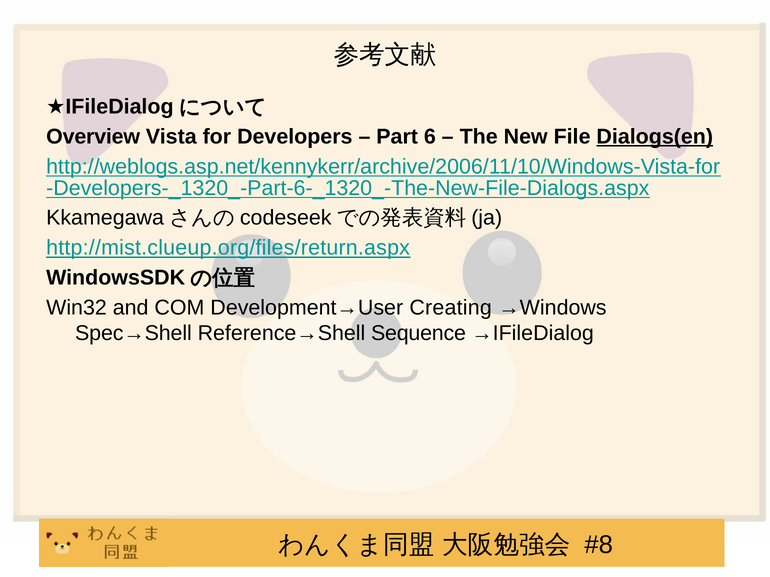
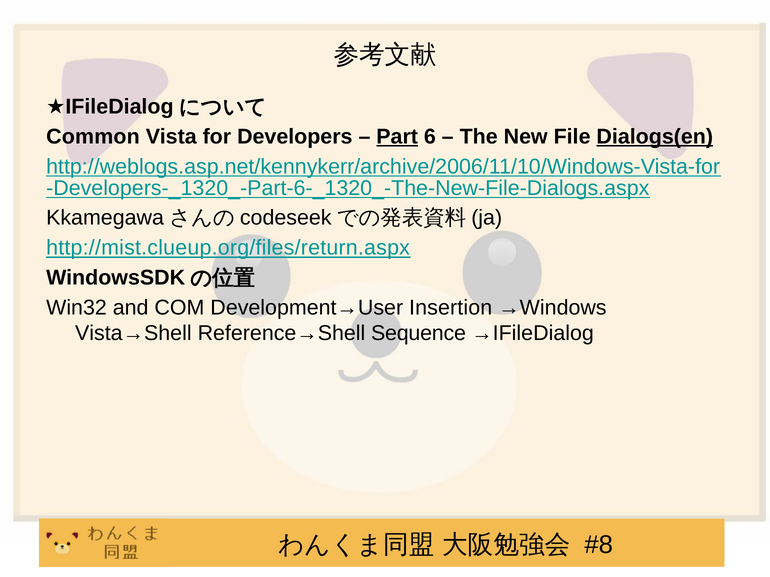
Overview: Overview -> Common (93, 137)
Part underline: none -> present (397, 137)
Creating: Creating -> Insertion (451, 308)
Spec→Shell: Spec→Shell -> Vista→Shell (133, 334)
